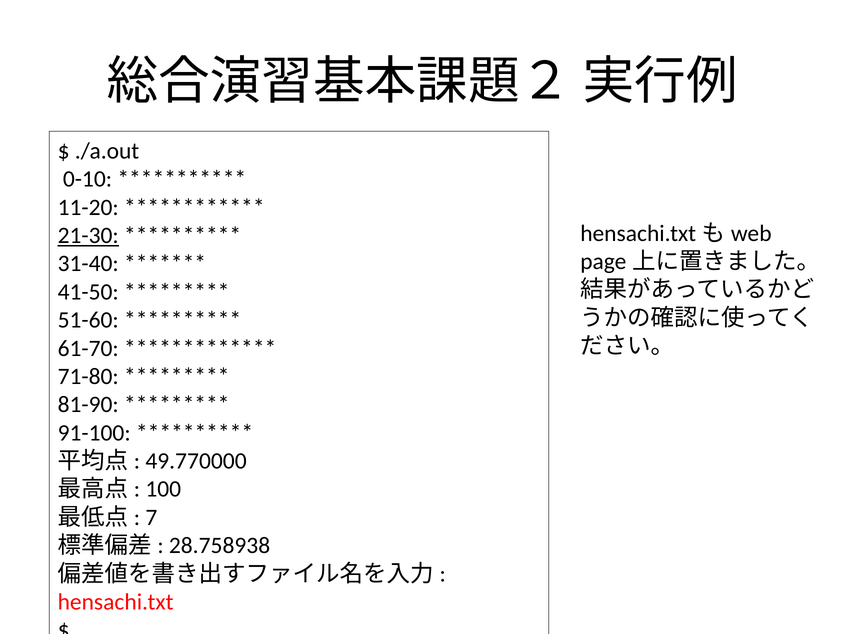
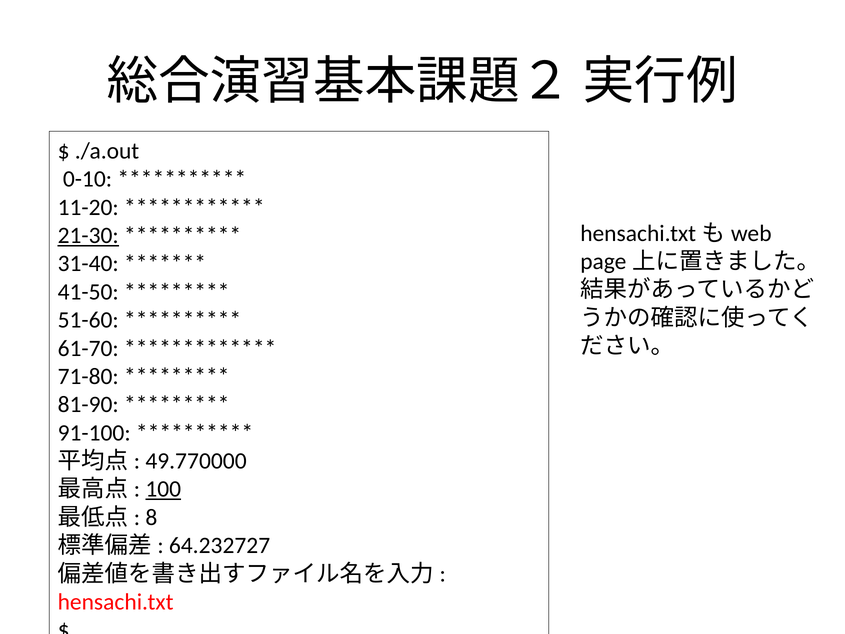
100 underline: none -> present (163, 489)
7: 7 -> 8 (151, 517)
28.758938: 28.758938 -> 64.232727 (220, 545)
